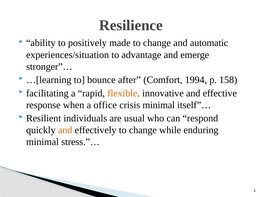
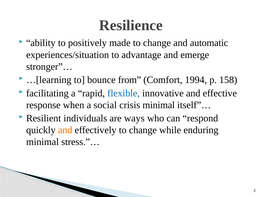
after: after -> from (130, 80)
flexible colour: orange -> blue (124, 93)
office: office -> social (105, 105)
usual: usual -> ways (134, 118)
